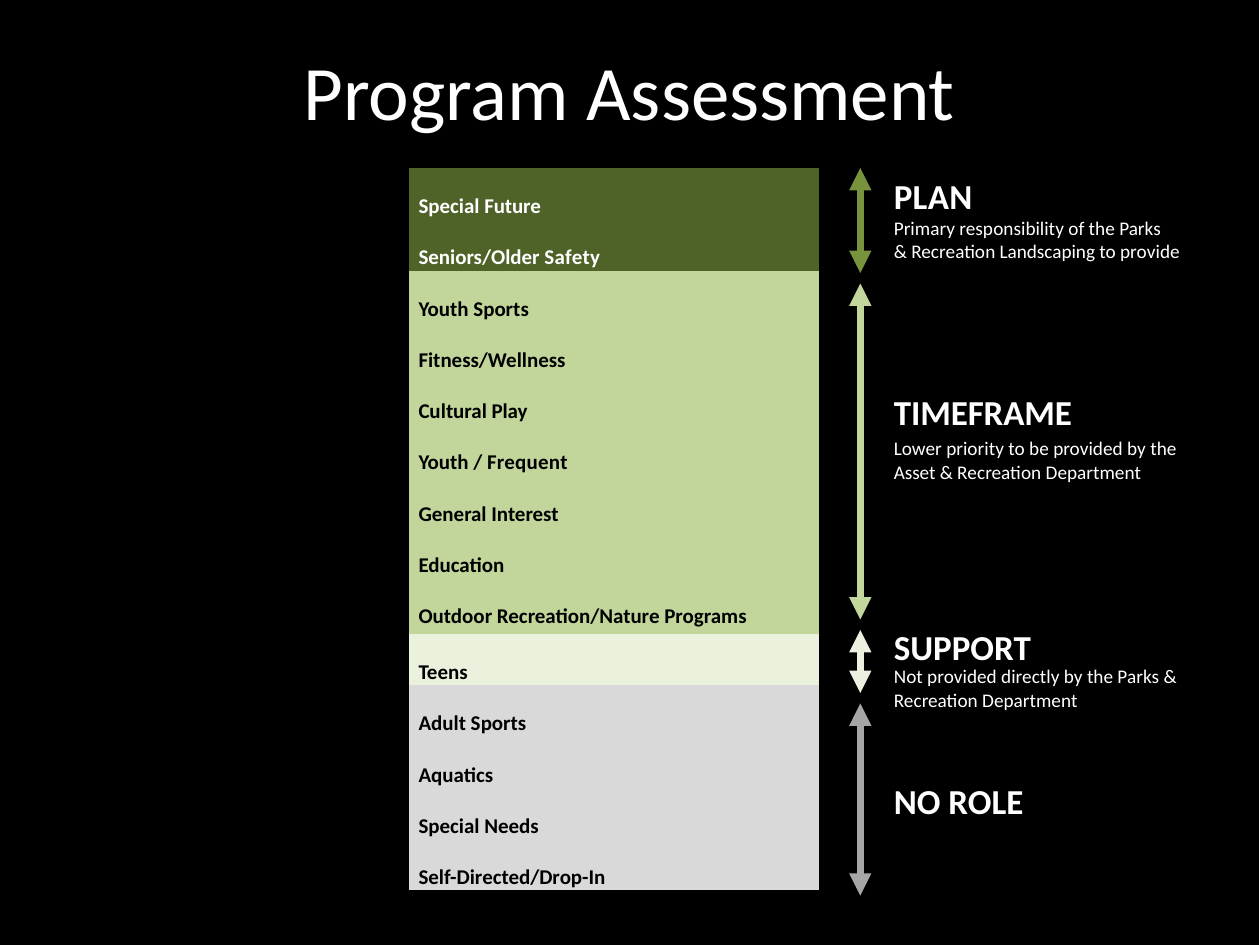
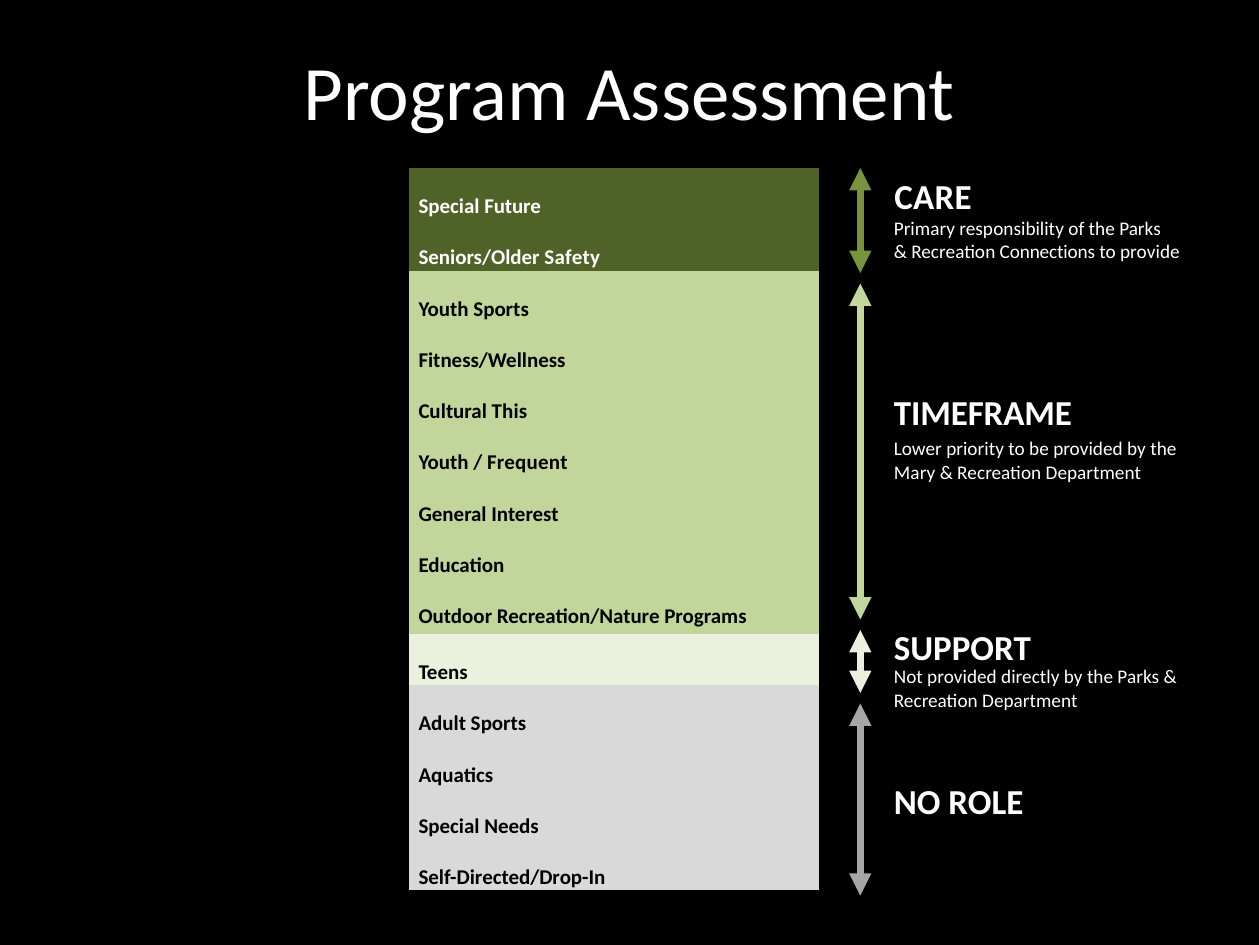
PLAN: PLAN -> CARE (933, 198)
Landscaping: Landscaping -> Connections (1047, 252)
Play: Play -> This (509, 411)
Asset: Asset -> Mary (915, 472)
